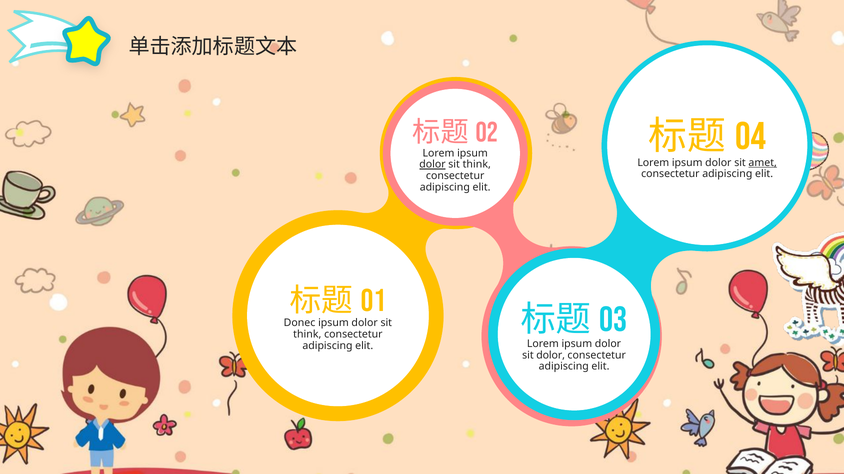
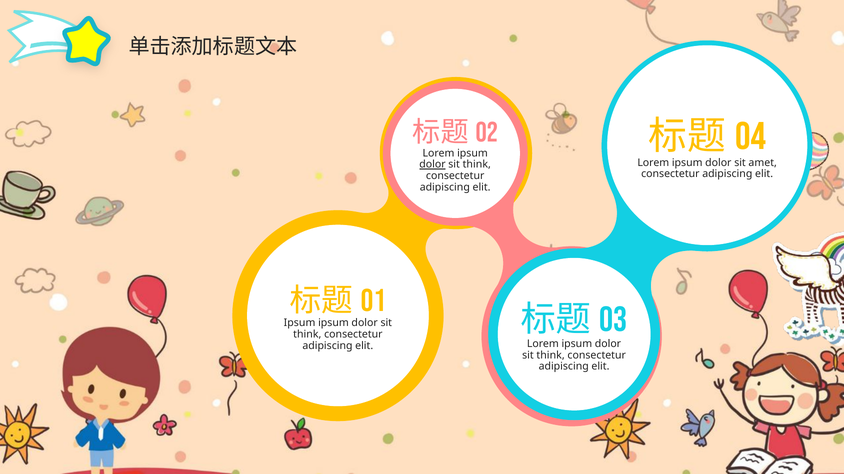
amet underline: present -> none (763, 163)
Donec: Donec -> Ipsum (300, 324)
dolor: dolor -> think (551, 356)
